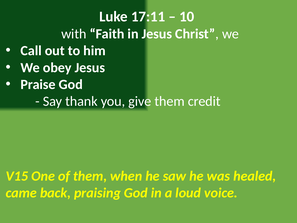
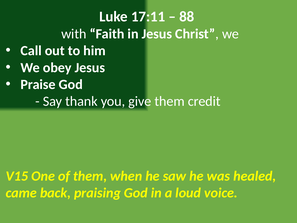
10: 10 -> 88 (187, 17)
